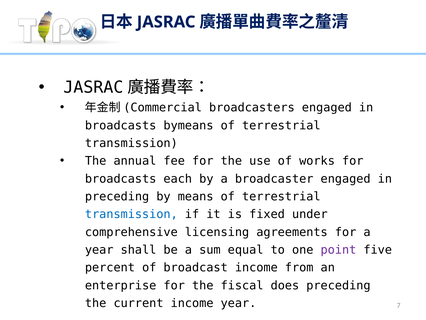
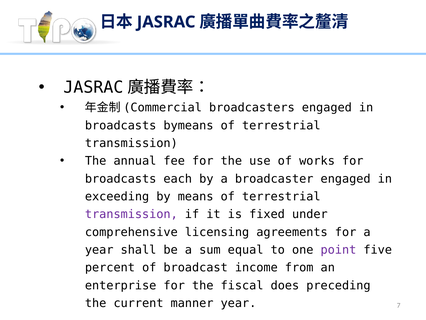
preceding: preceding -> exceeding (117, 196)
transmission colour: blue -> purple (131, 214)
current income: income -> manner (192, 303)
